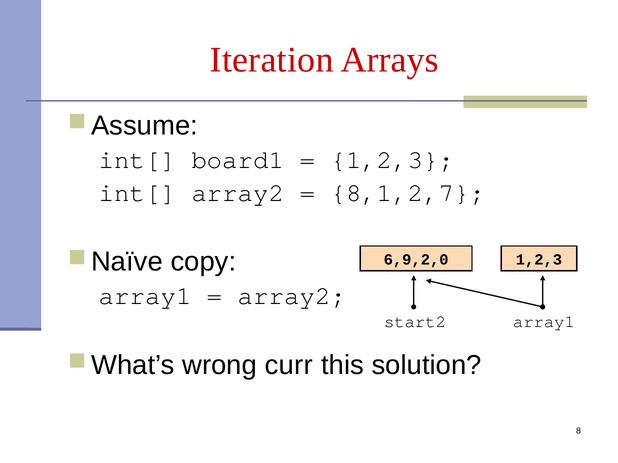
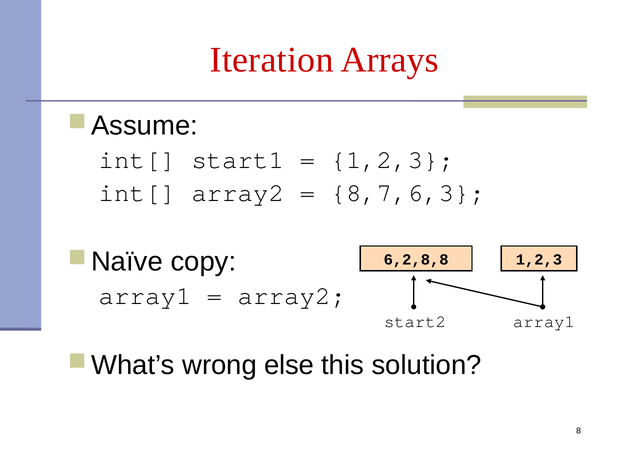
board1: board1 -> start1 (238, 160)
8,1,2,7: 8,1,2,7 -> 8,7,6,3 (408, 193)
6,9,2,0: 6,9,2,0 -> 6,2,8,8 (416, 260)
curr: curr -> else (289, 366)
